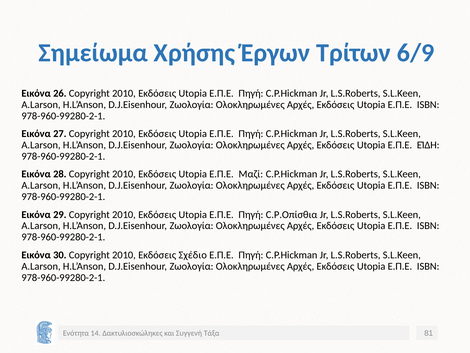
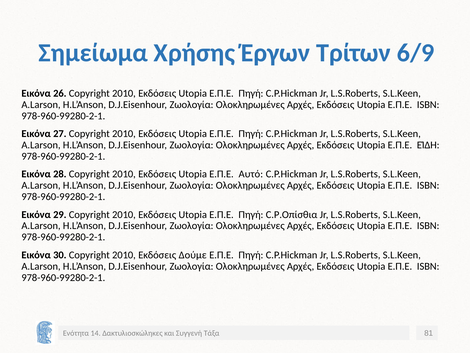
Μαζί: Μαζί -> Αυτό (251, 174)
Σχέδιο: Σχέδιο -> Δούμε (193, 255)
